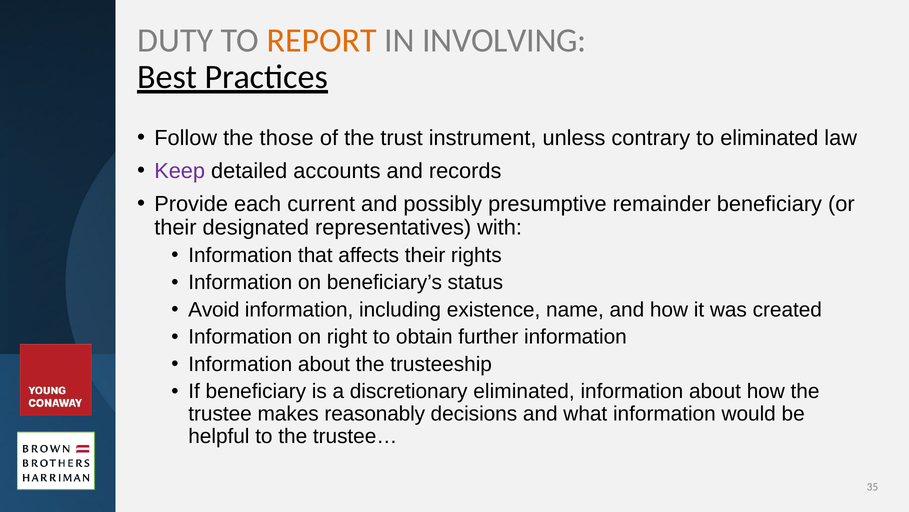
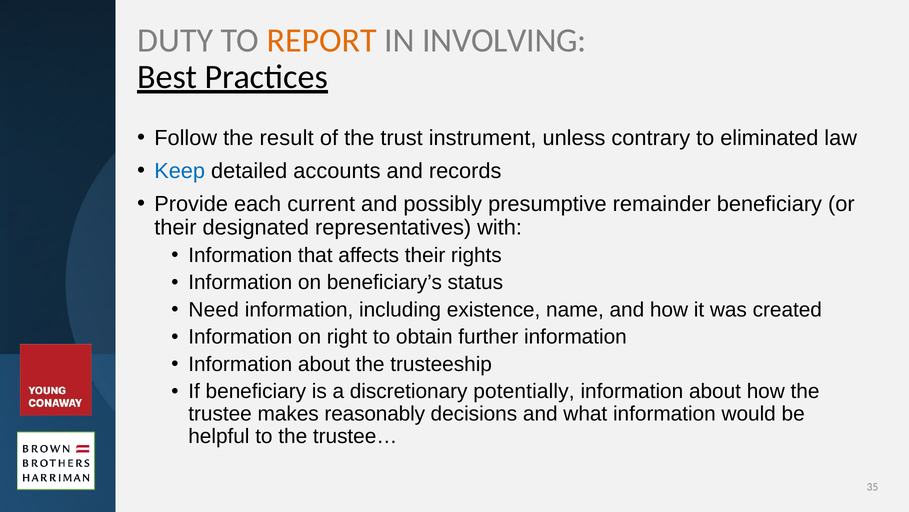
those: those -> result (287, 138)
Keep colour: purple -> blue (180, 171)
Avoid: Avoid -> Need (214, 309)
discretionary eliminated: eliminated -> potentially (524, 391)
